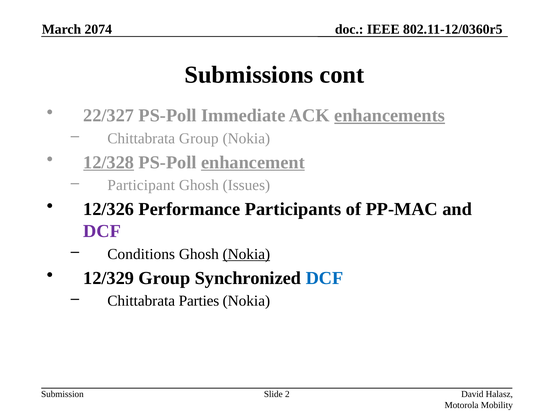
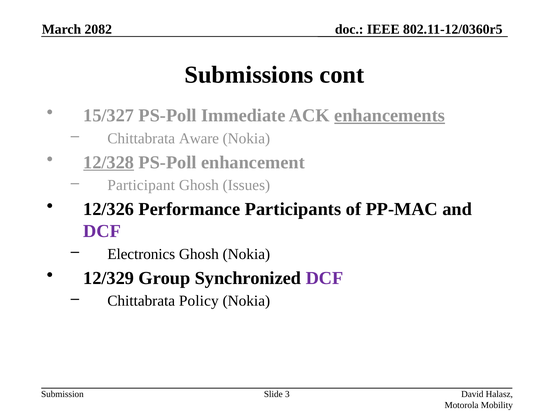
2074: 2074 -> 2082 (98, 29)
22/327: 22/327 -> 15/327 (109, 116)
Chittabrata Group: Group -> Aware (199, 139)
enhancement underline: present -> none (253, 163)
Conditions: Conditions -> Electronics (141, 255)
Nokia underline: present -> none (246, 255)
DCF colour: blue -> purple (324, 279)
Parties: Parties -> Policy (199, 302)
2: 2 -> 3 (287, 395)
